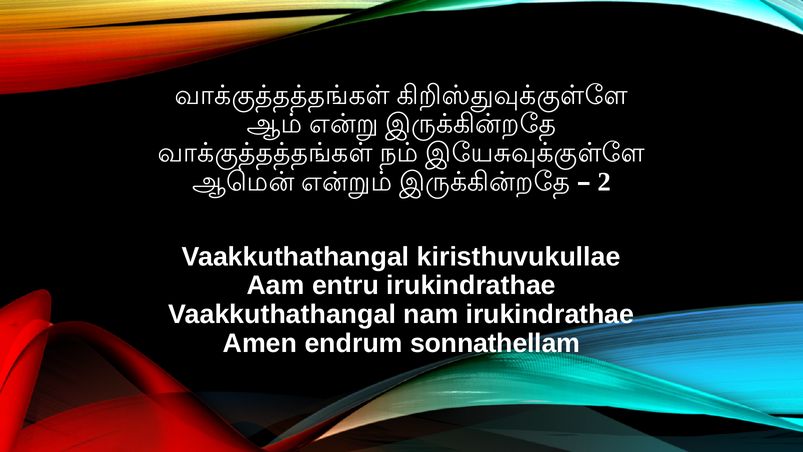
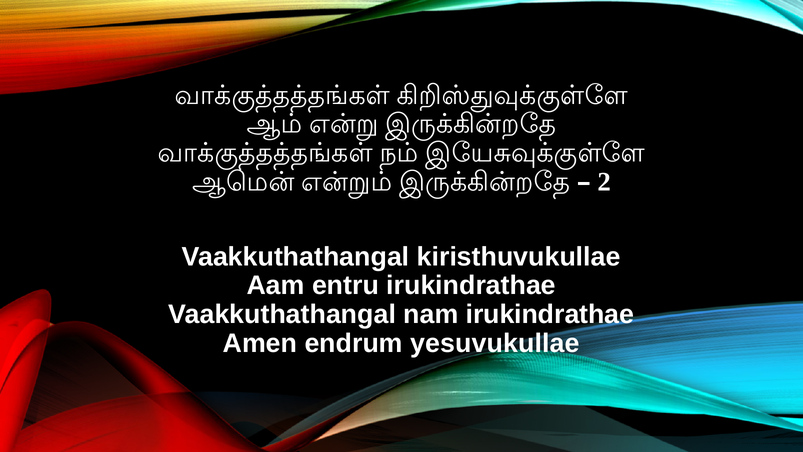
sonnathellam: sonnathellam -> yesuvukullae (495, 343)
